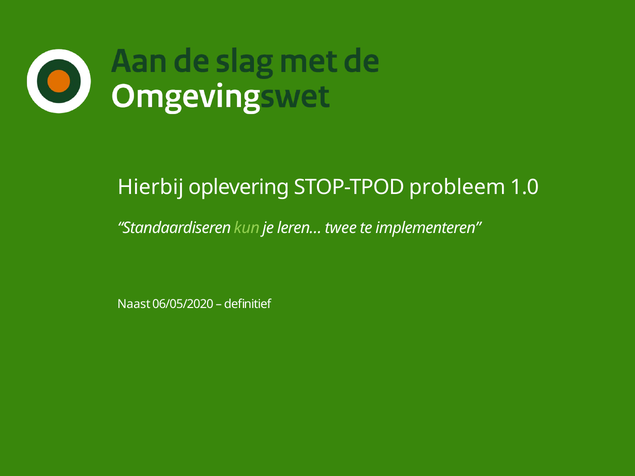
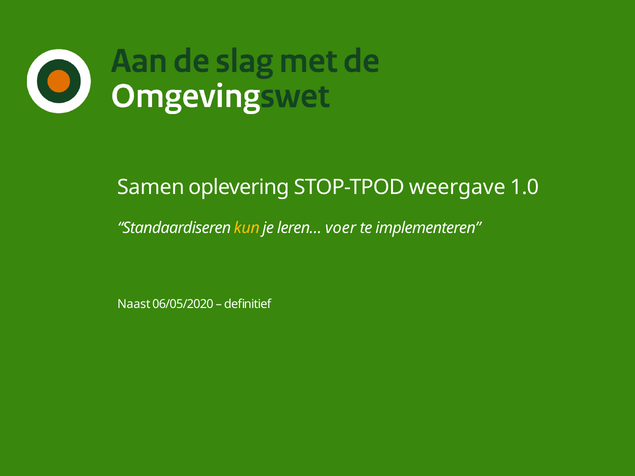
Hierbij: Hierbij -> Samen (151, 187)
probleem: probleem -> weergave (457, 187)
kun colour: light green -> yellow (247, 228)
twee: twee -> voer (341, 228)
